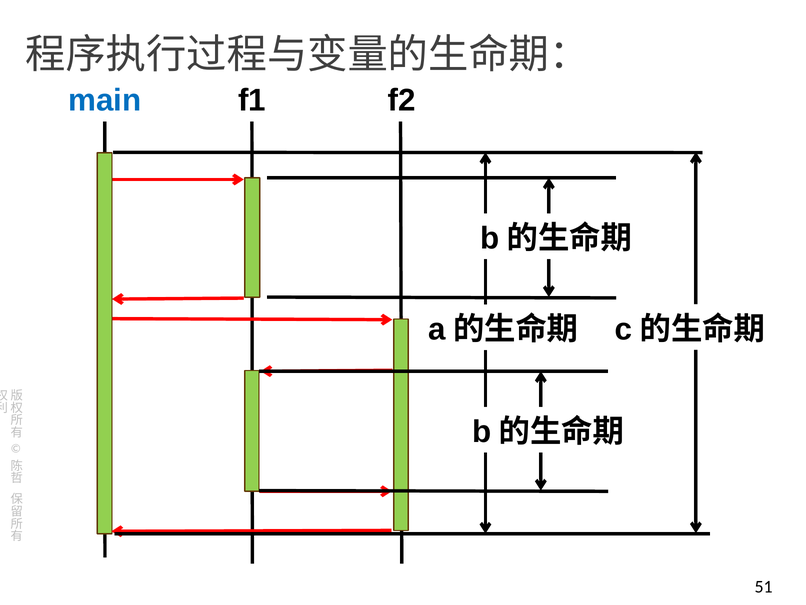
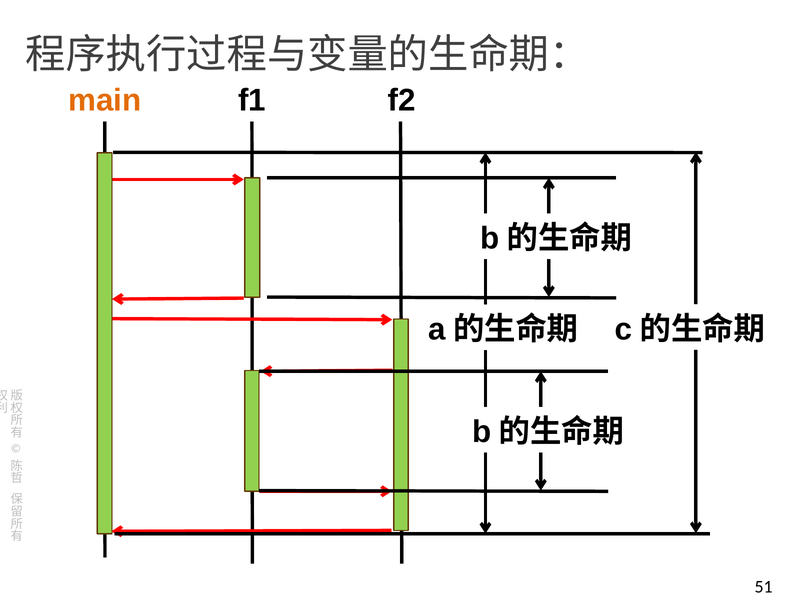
main colour: blue -> orange (105, 100)
